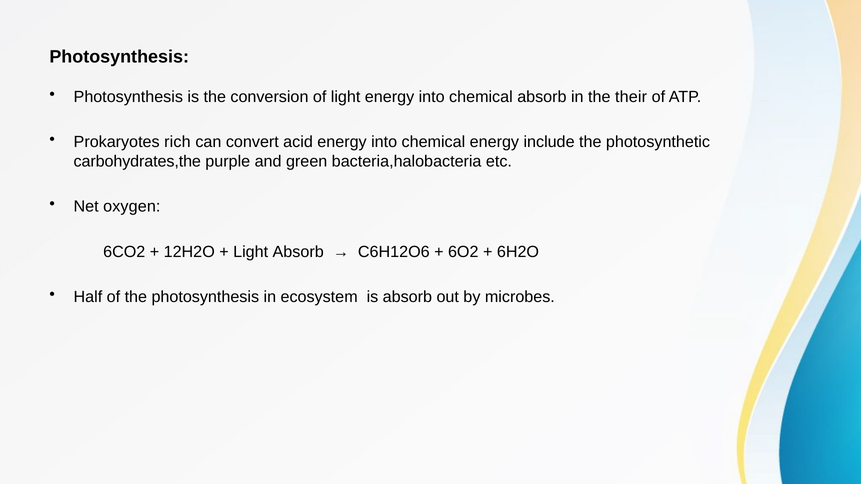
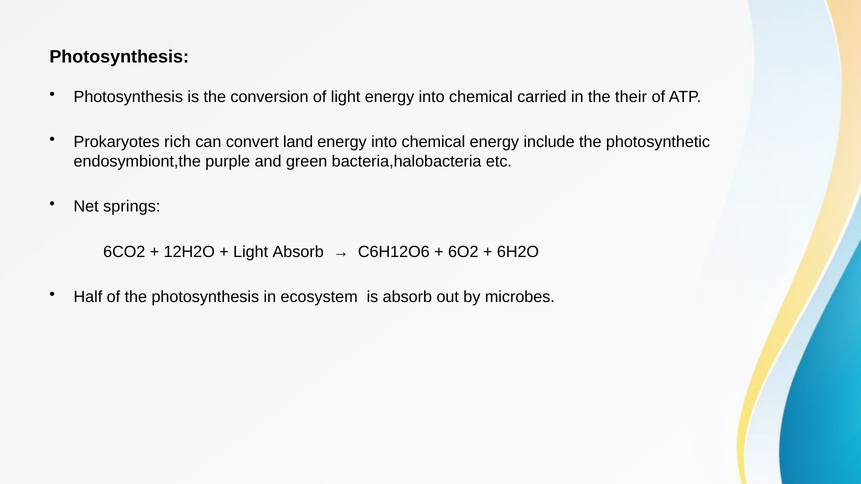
chemical absorb: absorb -> carried (542, 97)
acid: acid -> land (298, 142)
carbohydrates,the: carbohydrates,the -> endosymbiont,the (137, 162)
oxygen: oxygen -> springs (132, 207)
